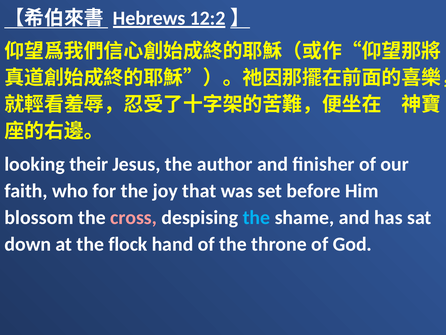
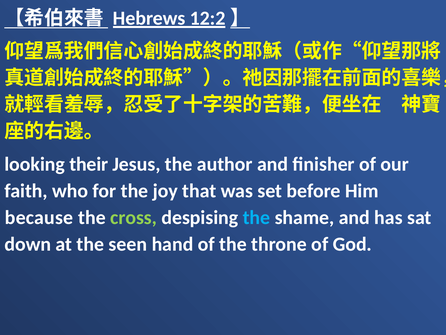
blossom: blossom -> because (39, 217)
cross colour: pink -> light green (134, 217)
flock: flock -> seen (128, 244)
